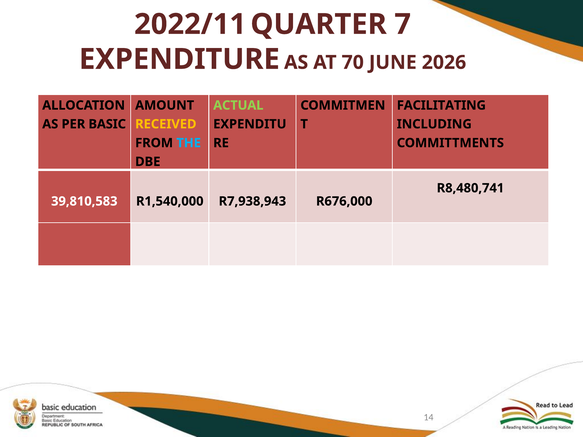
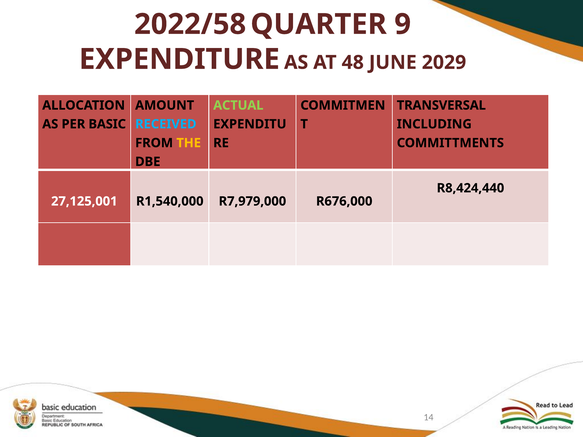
2022/11: 2022/11 -> 2022/58 (190, 24)
7: 7 -> 9 (403, 24)
70: 70 -> 48 (353, 62)
2026: 2026 -> 2029 (444, 62)
FACILITATING: FACILITATING -> TRANSVERSAL (441, 105)
RECEIVED colour: yellow -> light blue (166, 124)
THE colour: light blue -> yellow (189, 143)
R8,480,741: R8,480,741 -> R8,424,440 (470, 188)
39,810,583: 39,810,583 -> 27,125,001 (84, 201)
R7,938,943: R7,938,943 -> R7,979,000 (252, 201)
